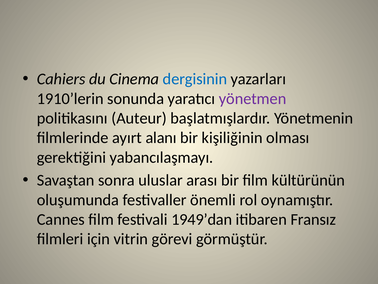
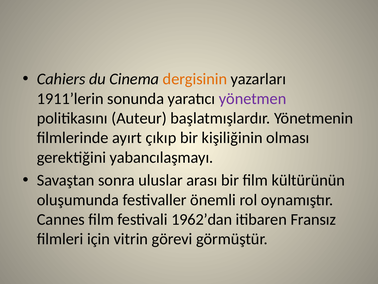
dergisinin colour: blue -> orange (195, 79)
1910’lerin: 1910’lerin -> 1911’lerin (70, 98)
alanı: alanı -> çıkıp (161, 138)
1949’dan: 1949’dan -> 1962’dan (202, 219)
